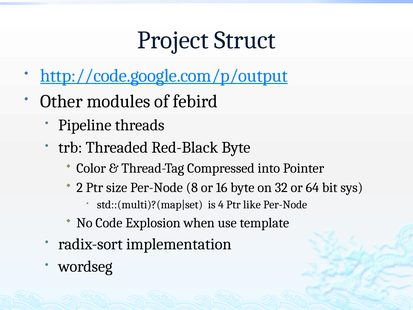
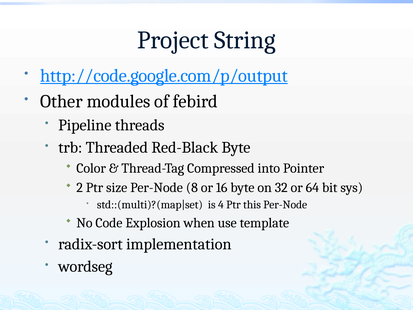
Struct: Struct -> String (245, 40)
like: like -> this (252, 205)
